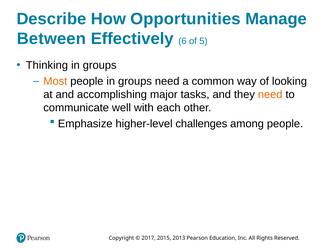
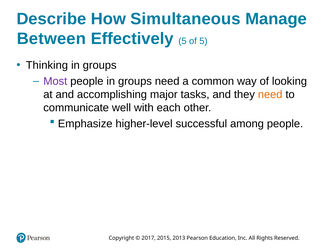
Opportunities: Opportunities -> Simultaneous (186, 19)
Effectively 6: 6 -> 5 (182, 41)
Most colour: orange -> purple (55, 81)
challenges: challenges -> successful (201, 124)
